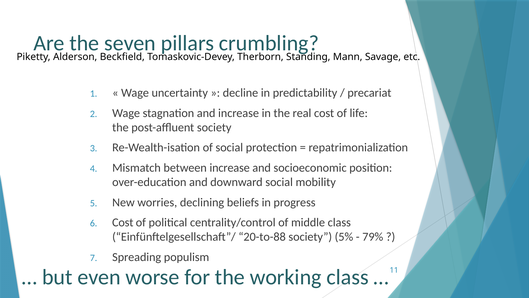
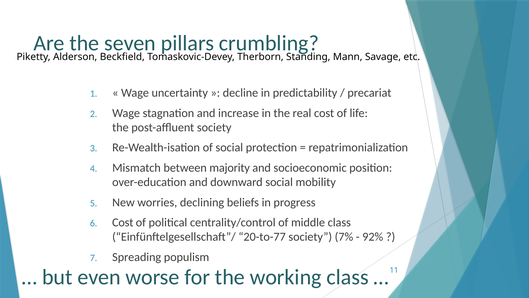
between increase: increase -> majority (230, 167)
20-to-88: 20-to-88 -> 20-to-77 (262, 237)
5%: 5% -> 7% (344, 237)
79%: 79% -> 92% (373, 237)
